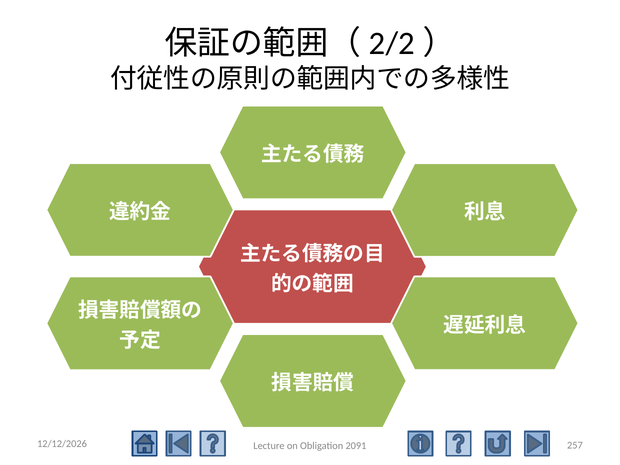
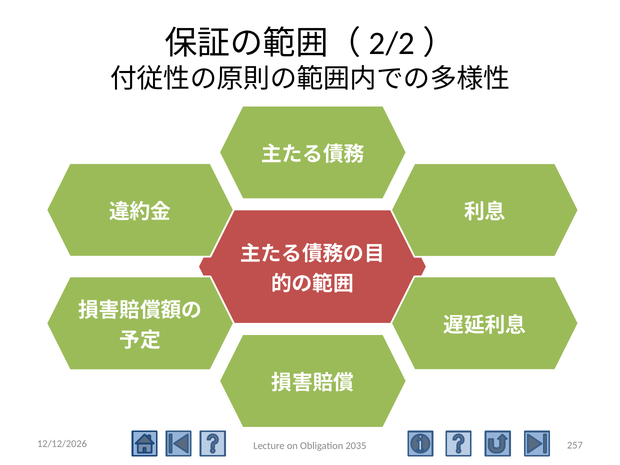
2091: 2091 -> 2035 (356, 446)
